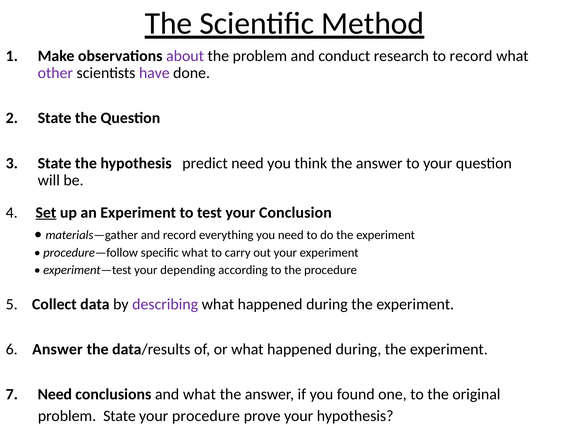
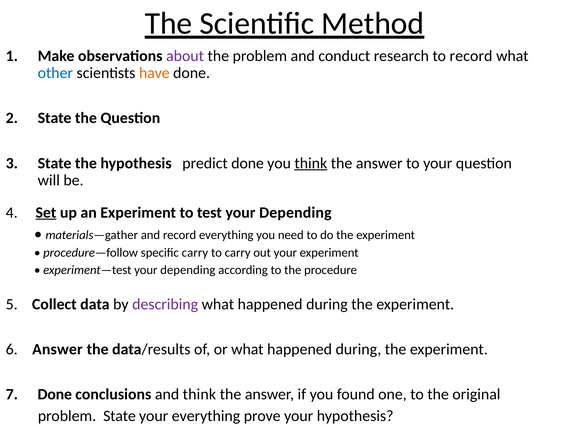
other colour: purple -> blue (55, 73)
have colour: purple -> orange (154, 73)
predict need: need -> done (248, 163)
think underline: none -> present (311, 163)
test your Conclusion: Conclusion -> Depending (295, 213)
specific what: what -> carry (195, 253)
Need: Need -> Done (55, 395)
and what: what -> think (199, 395)
your procedure: procedure -> everything (206, 417)
